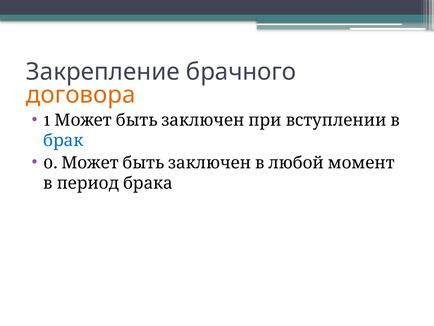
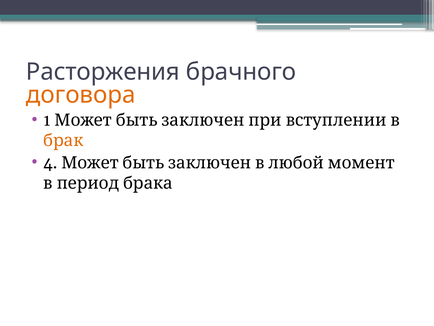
Закрепление: Закрепление -> Расторжения (103, 72)
брак colour: blue -> orange (63, 140)
0: 0 -> 4 (50, 163)
